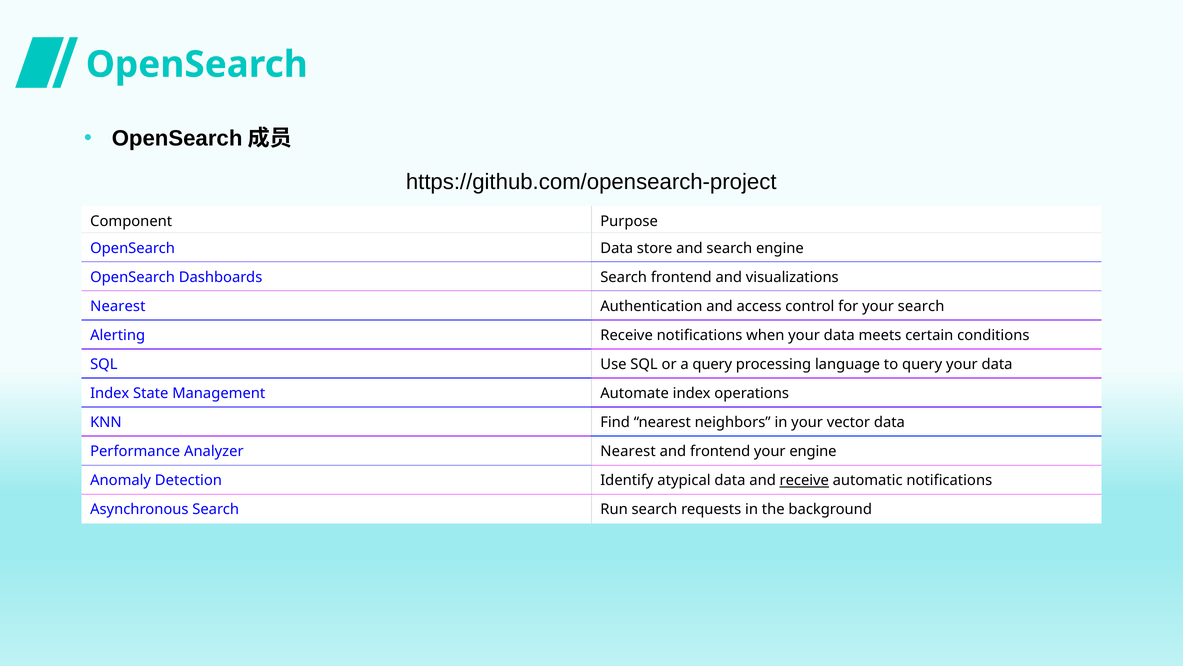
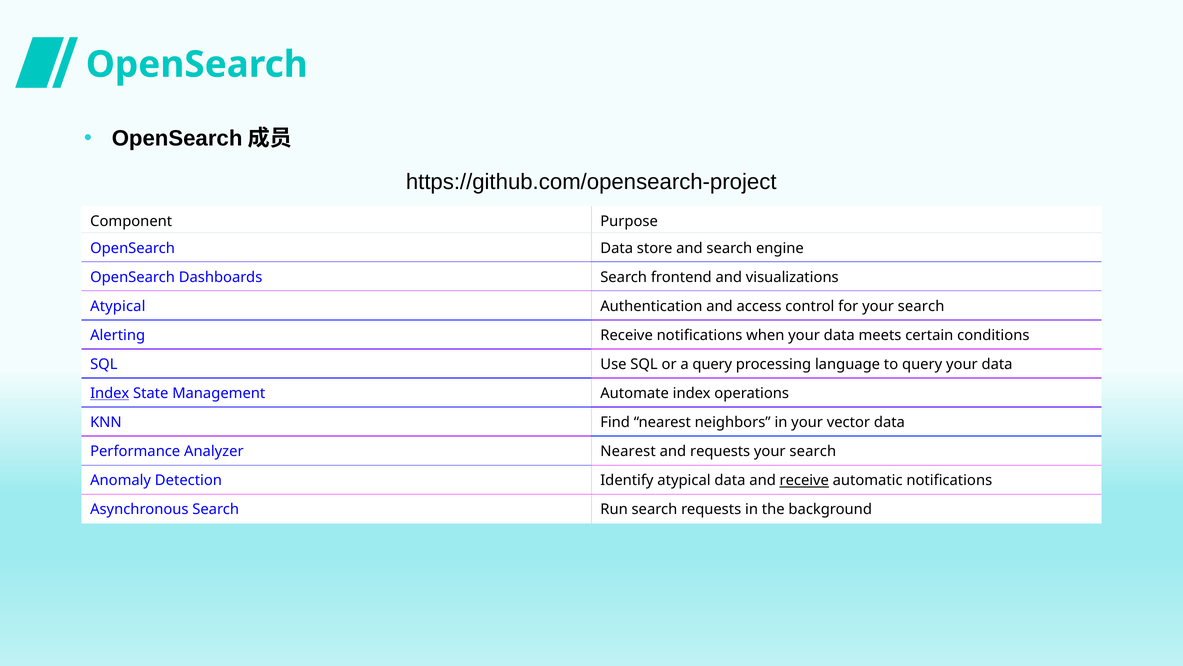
Nearest: Nearest -> Atypical (118, 306)
Index underline: none -> present (110, 393)
and frontend: frontend -> requests (720, 451)
engine: engine -> search (813, 451)
